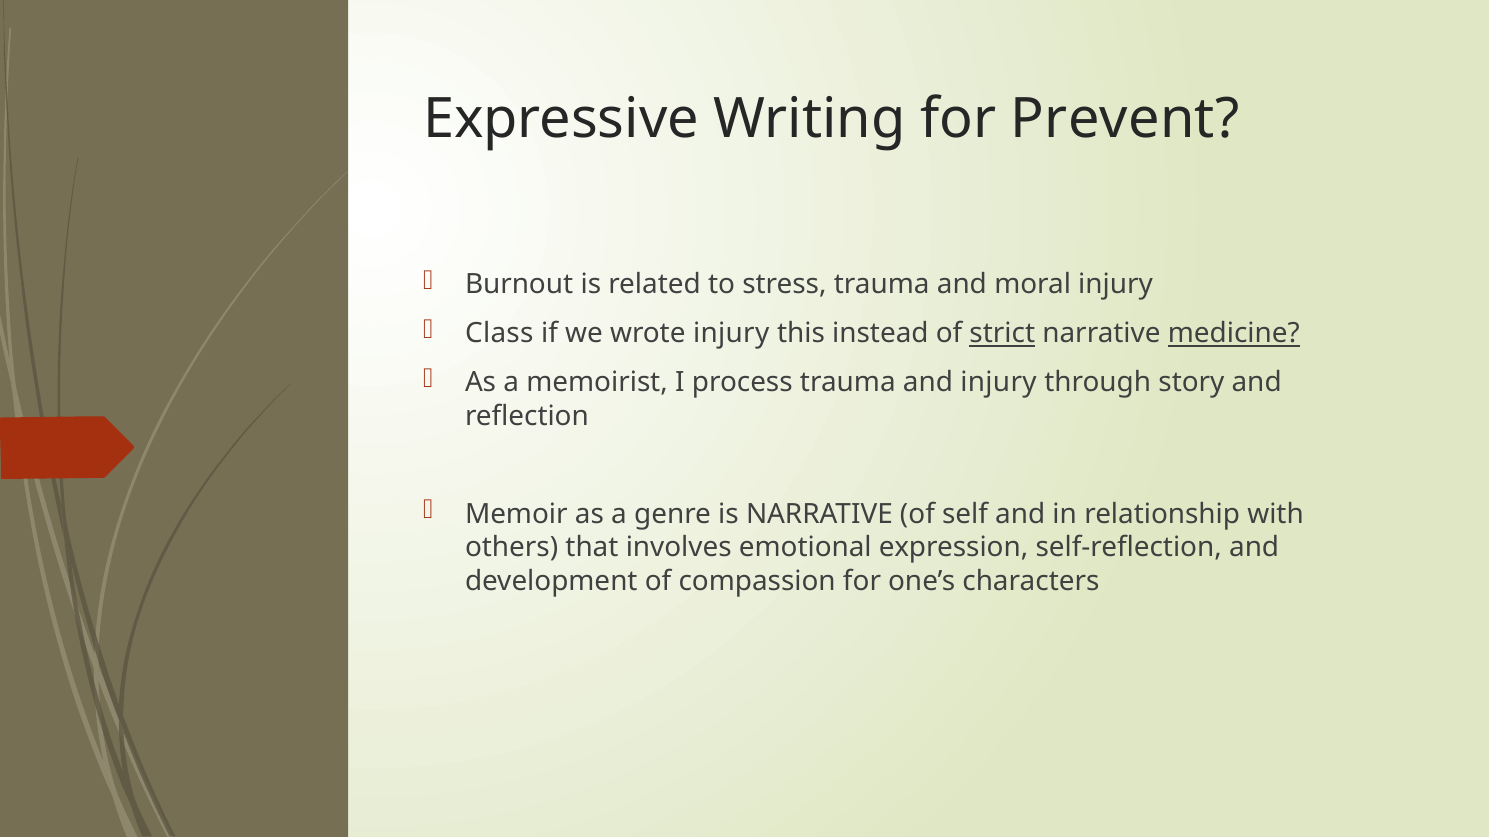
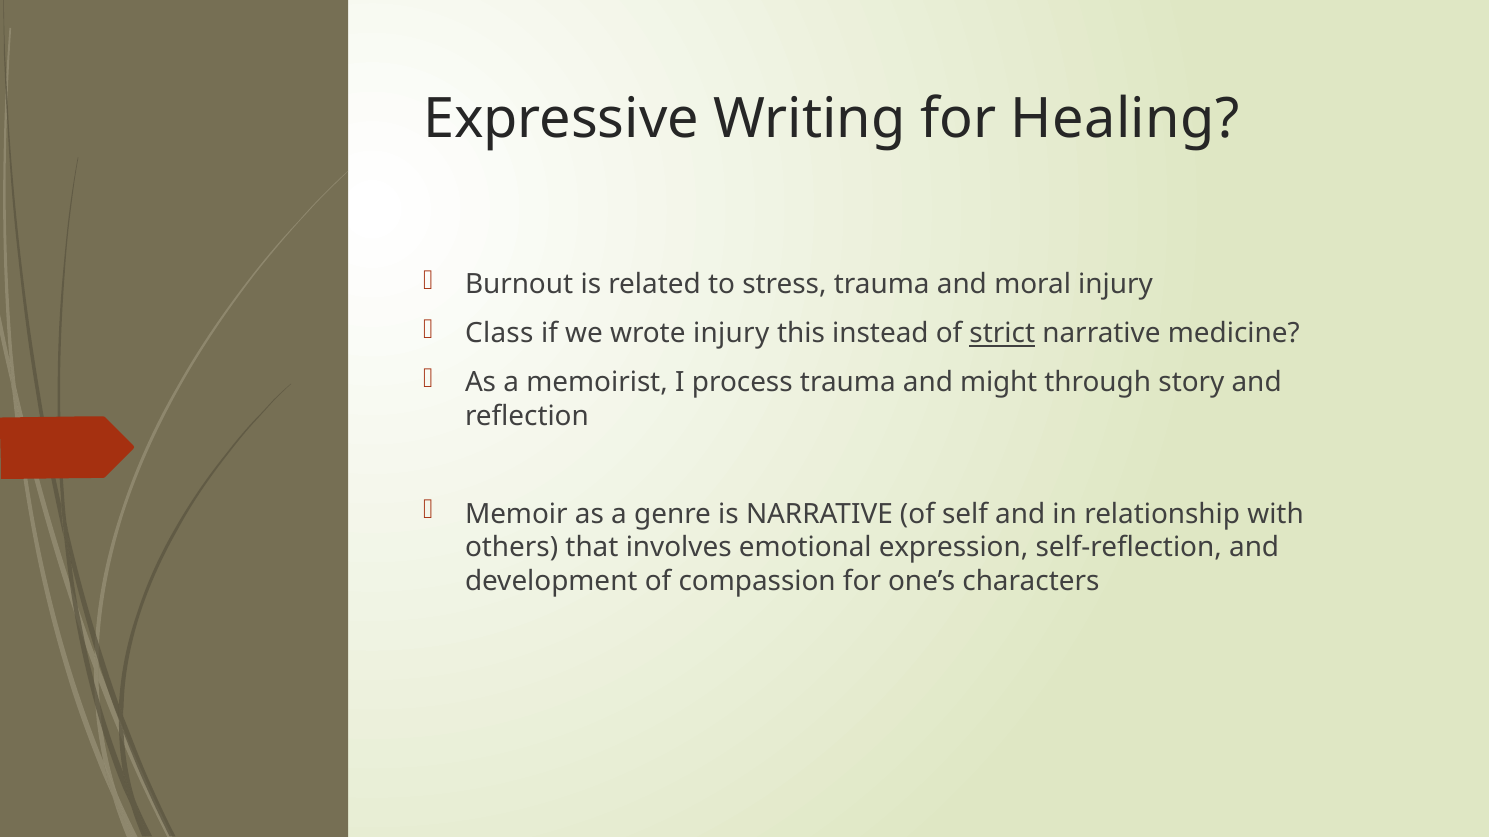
Prevent: Prevent -> Healing (1125, 119)
medicine underline: present -> none (1234, 334)
and injury: injury -> might (999, 383)
